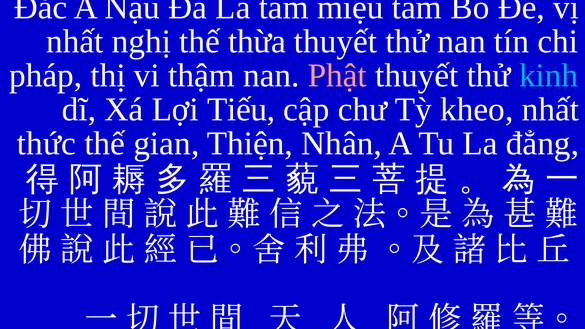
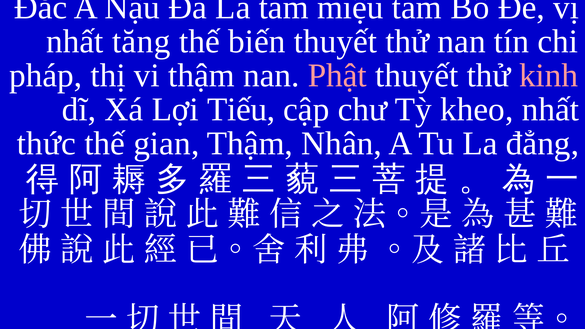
nghị: nghị -> tăng (141, 42)
thừa: thừa -> biến (257, 42)
kinh colour: light blue -> pink (549, 76)
gian Thiện: Thiện -> Thậm (250, 143)
